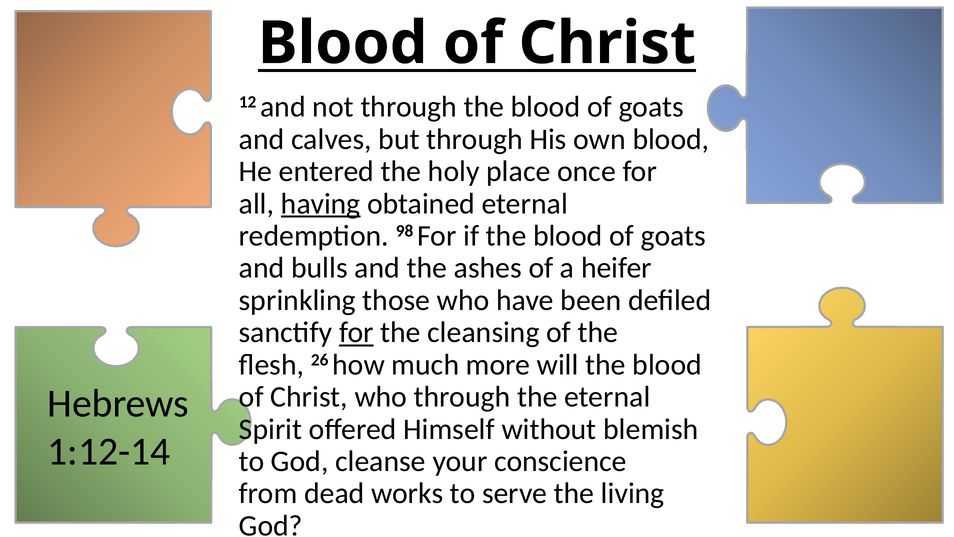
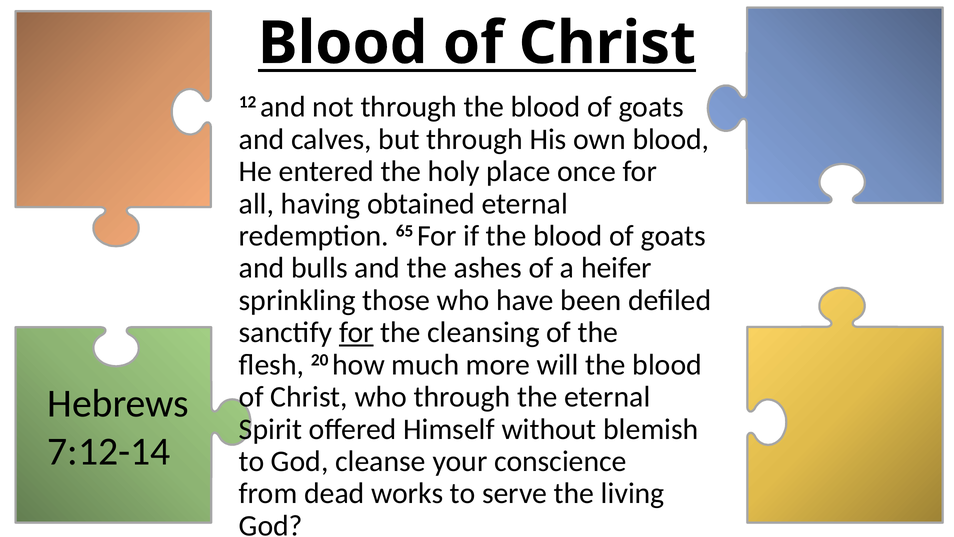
having underline: present -> none (321, 204)
98: 98 -> 65 (405, 231)
26: 26 -> 20 (320, 360)
1:12-14: 1:12-14 -> 7:12-14 (109, 451)
